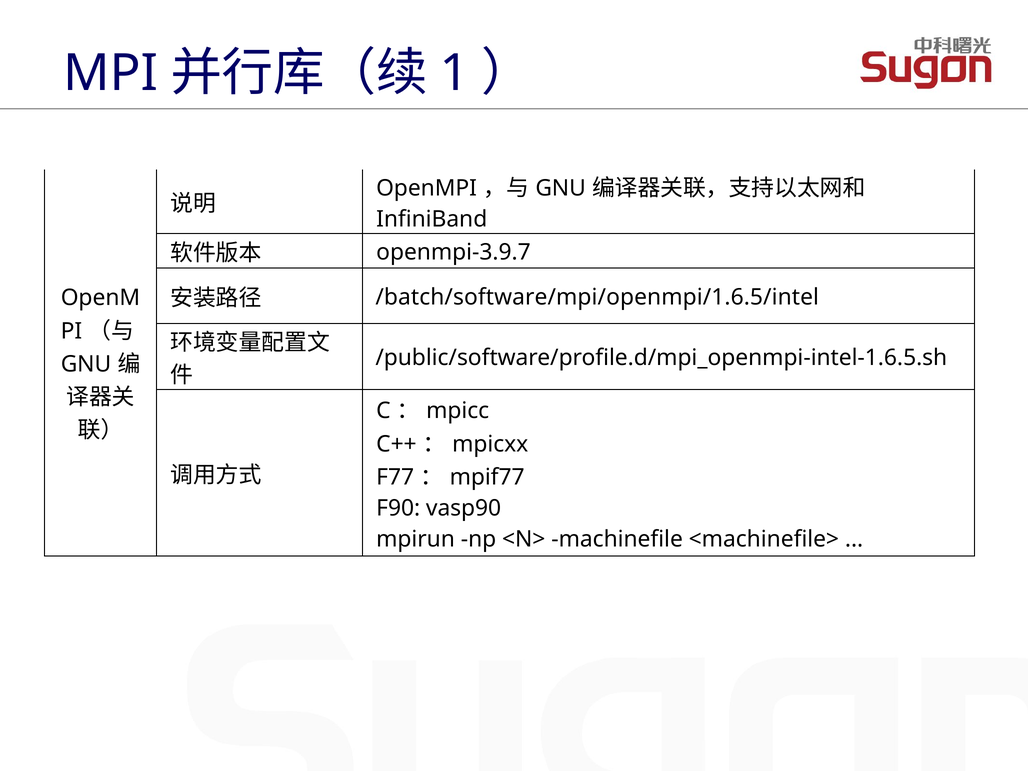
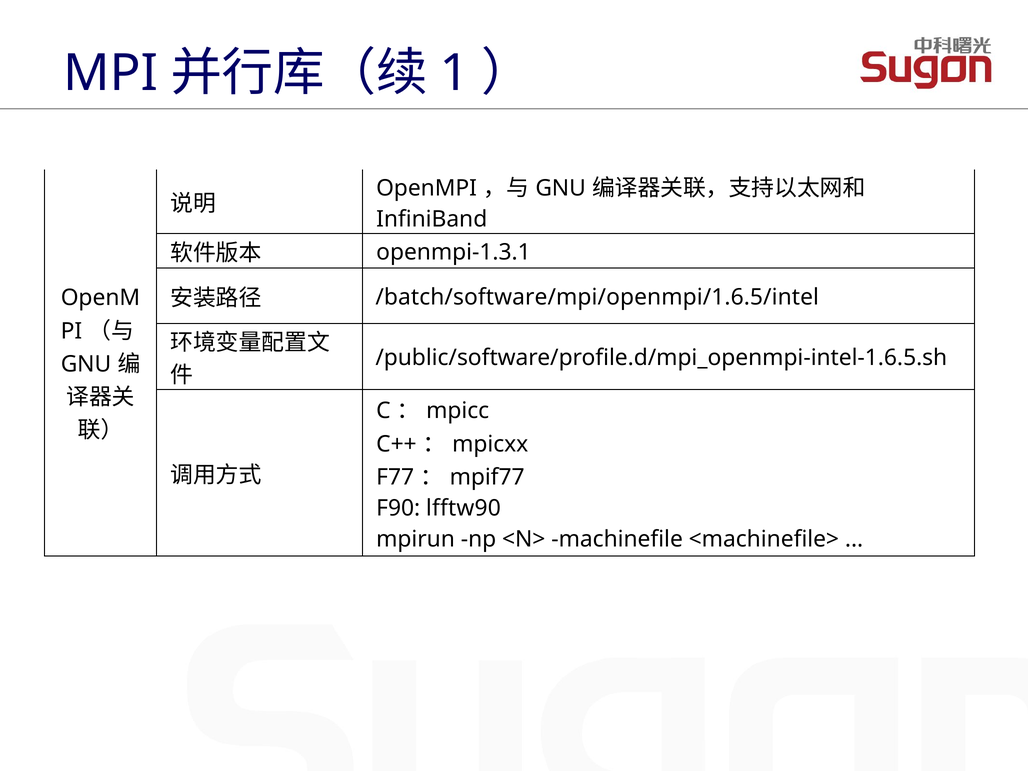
openmpi-3.9.7: openmpi-3.9.7 -> openmpi-1.3.1 (453, 252)
vasp90: vasp90 -> lfftw90 (463, 508)
